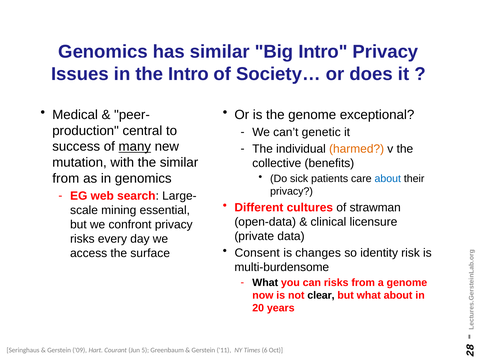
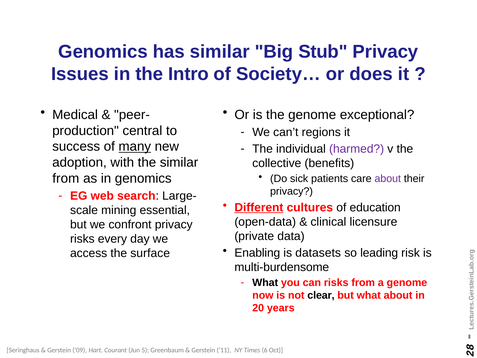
Big Intro: Intro -> Stub (323, 52)
genetic: genetic -> regions (321, 132)
harmed colour: orange -> purple (357, 149)
mutation: mutation -> adoption (80, 162)
about colour: blue -> purple (388, 179)
Different underline: none -> present (259, 207)
strawman: strawman -> education (375, 207)
Consent: Consent -> Enabling (257, 253)
changes: changes -> datasets (318, 253)
identity: identity -> leading (379, 253)
